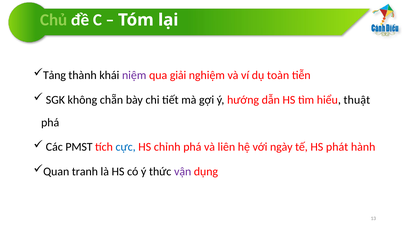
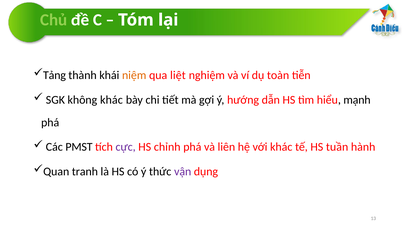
niệm colour: purple -> orange (134, 75)
giải: giải -> liệt (178, 75)
không chẵn: chẵn -> khác (111, 100)
thuật: thuật -> mạnh (357, 100)
cực colour: blue -> purple (126, 147)
với ngày: ngày -> khác (281, 147)
phát: phát -> tuần (337, 147)
